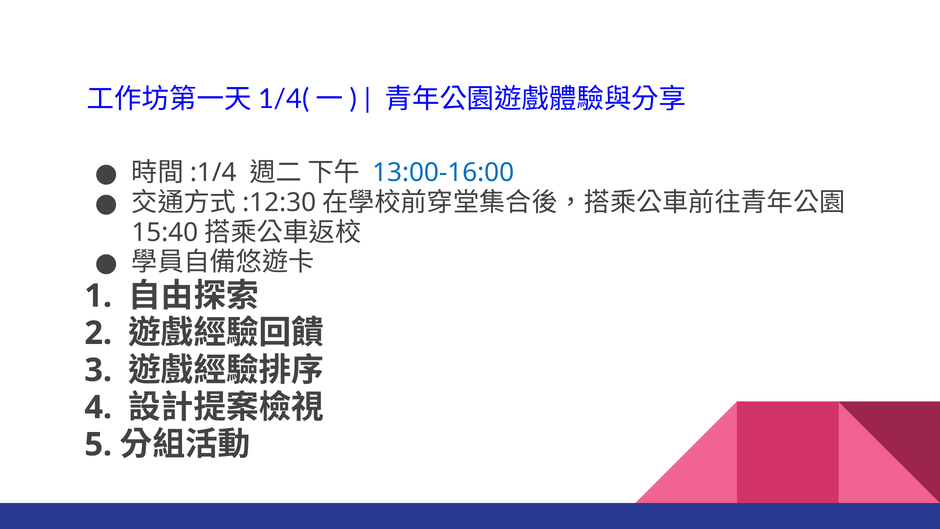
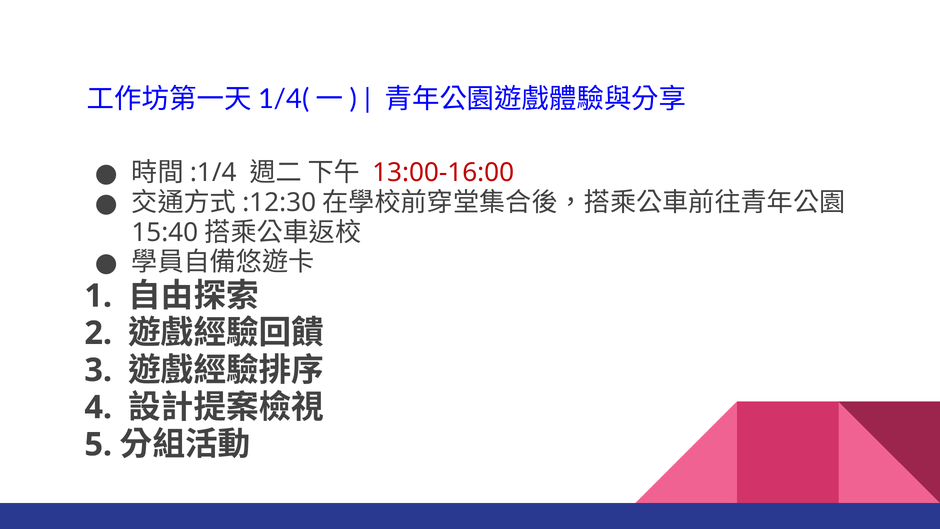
13:00-16:00 colour: blue -> red (443, 173)
